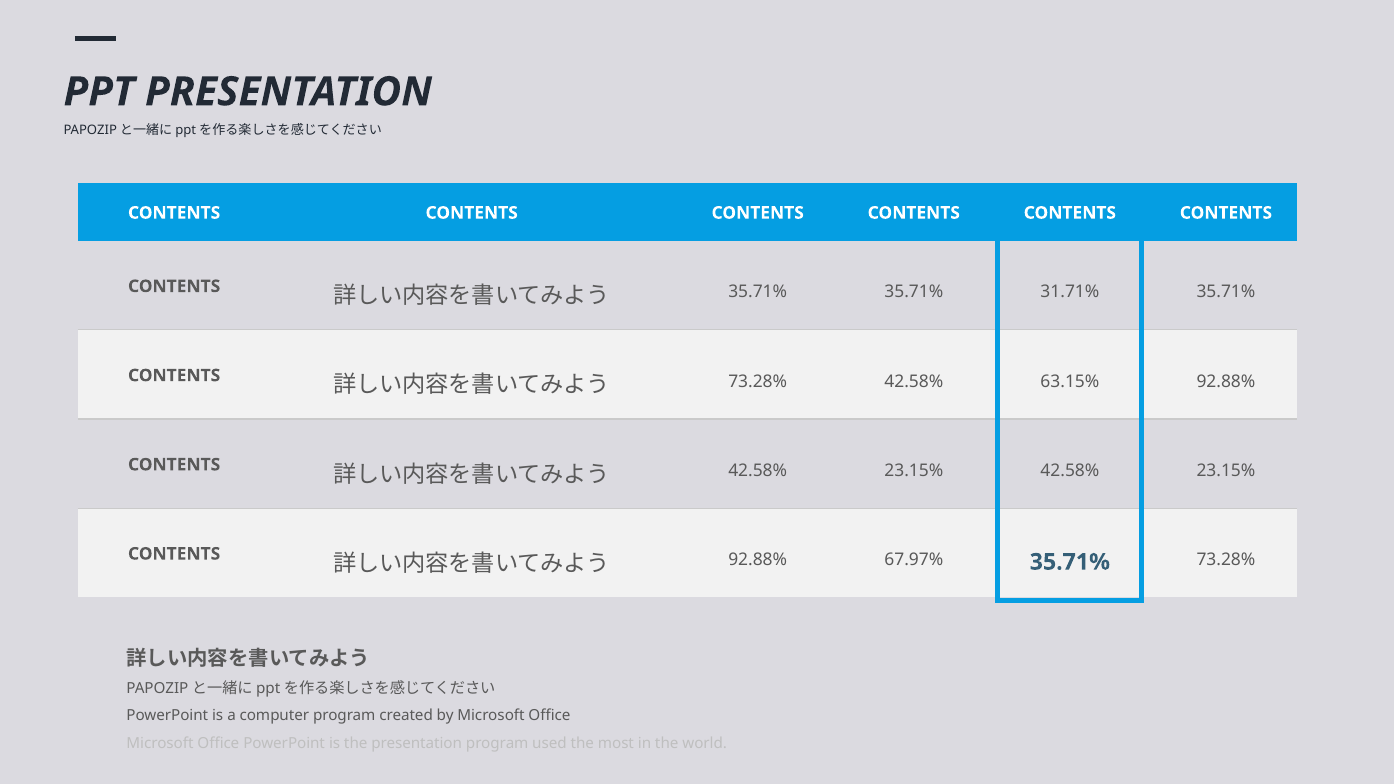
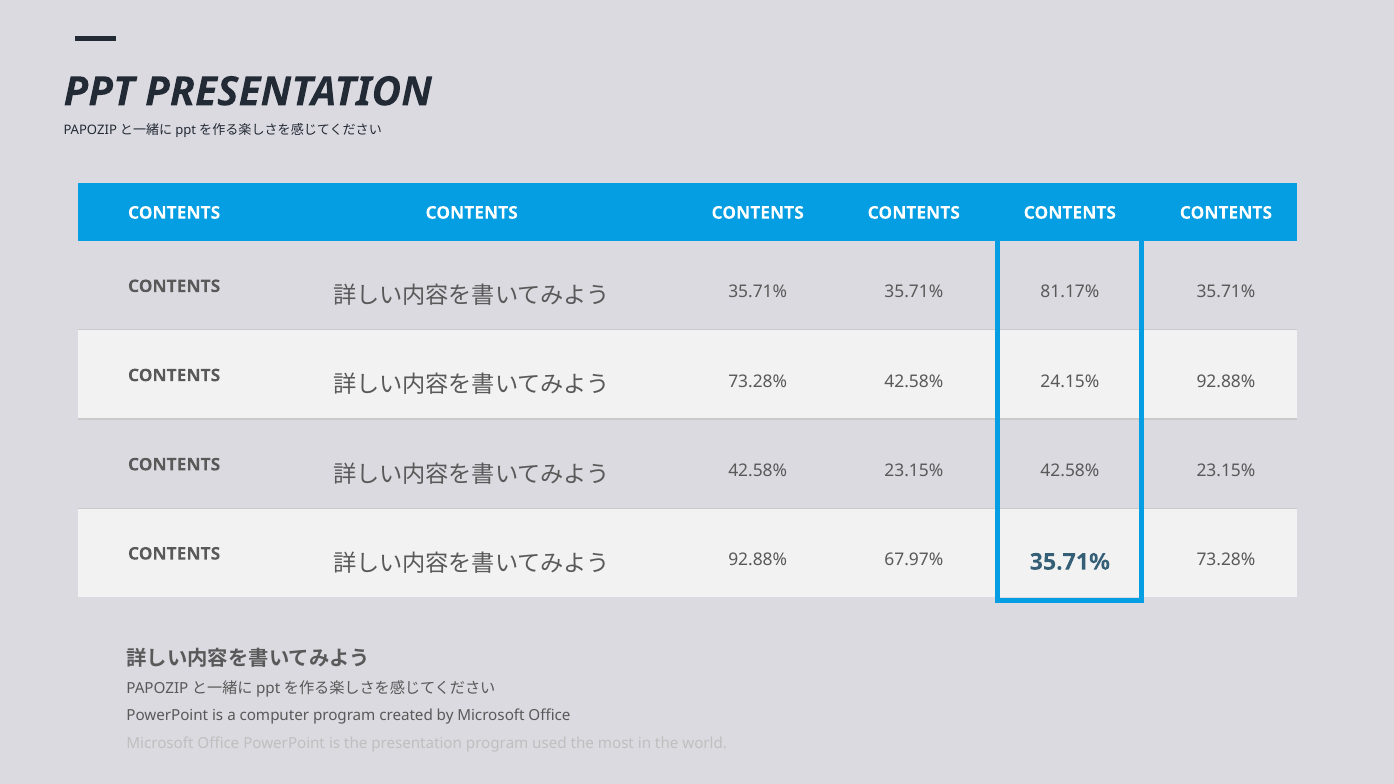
31.71%: 31.71% -> 81.17% (1070, 292)
63.15%: 63.15% -> 24.15% (1070, 381)
